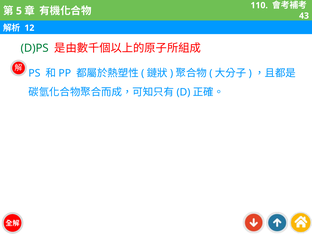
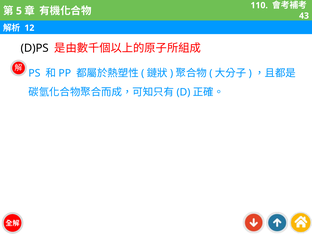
D)PS colour: green -> black (35, 48)
